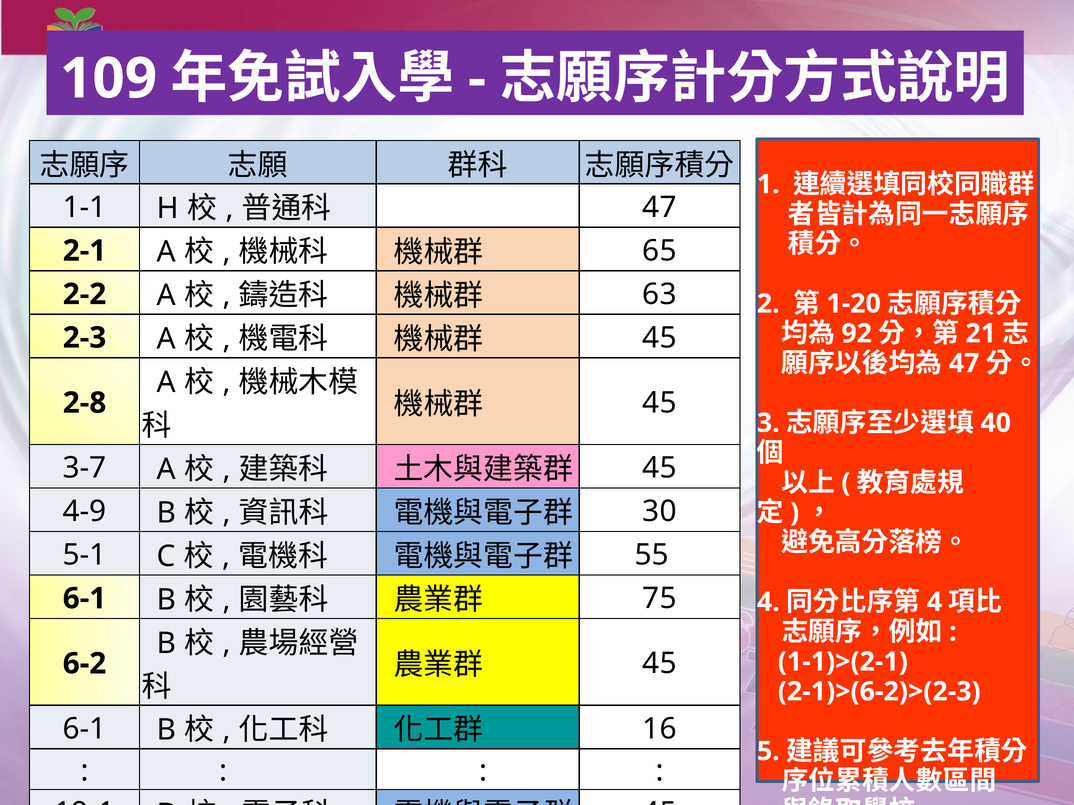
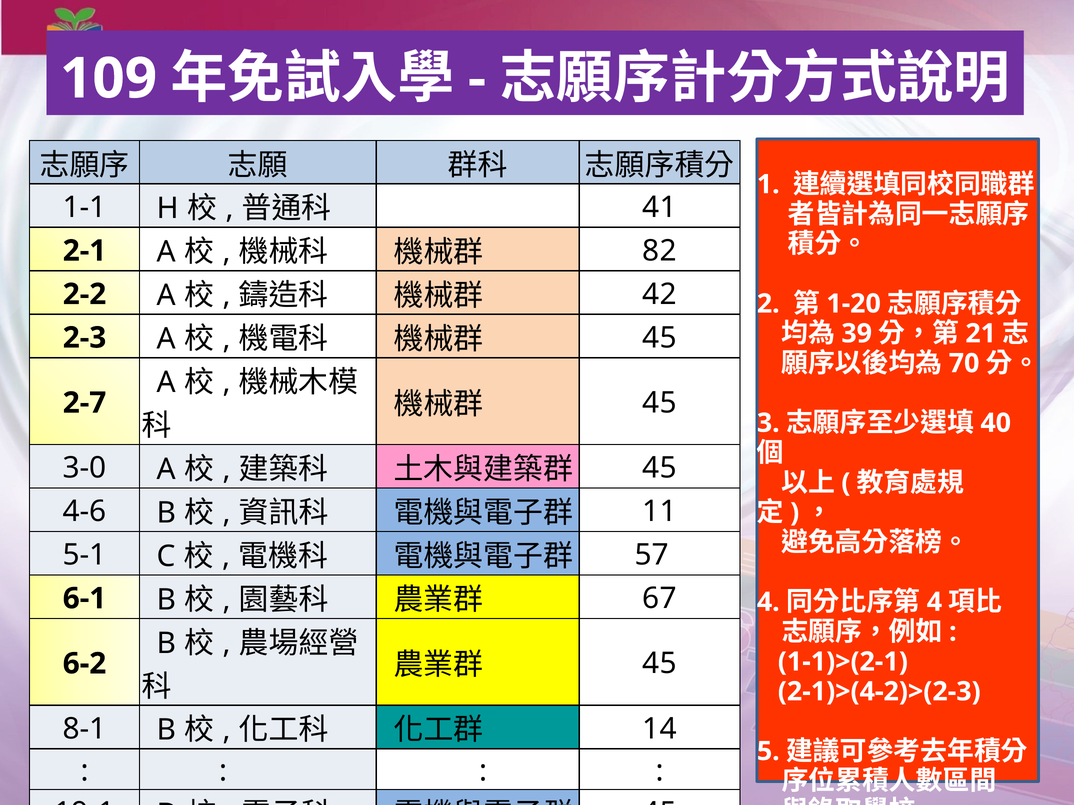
47: 47 -> 41 (660, 207)
65: 65 -> 82 (660, 251)
63: 63 -> 42 (660, 294)
92: 92 -> 39 (857, 334)
47: 47 -> 70 (964, 364)
2-8: 2-8 -> 2-7 (85, 403)
3-7: 3-7 -> 3-0 (85, 468)
4-9: 4-9 -> 4-6 (85, 512)
30: 30 -> 11 (660, 512)
55: 55 -> 57 (652, 555)
75: 75 -> 67 (660, 599)
2-1)>(6-2)>(2-3: 2-1)>(6-2)>(2-3 -> 2-1)>(4-2)>(2-3 (879, 692)
6-1: 6-1 -> 8-1 (85, 729)
16: 16 -> 14 (660, 729)
